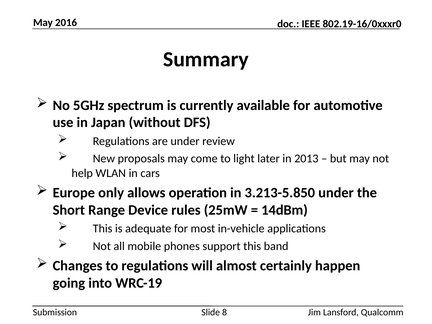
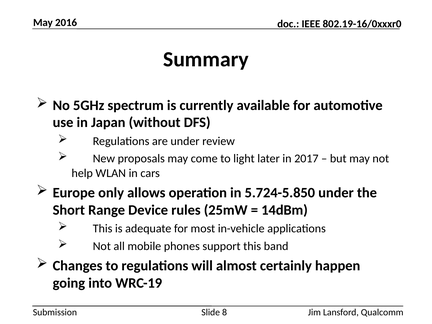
2013: 2013 -> 2017 (306, 159)
3.213-5.850: 3.213-5.850 -> 5.724-5.850 (280, 193)
